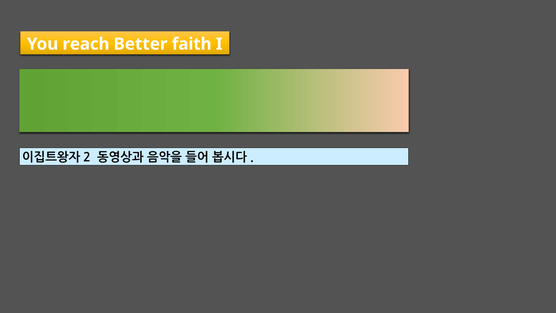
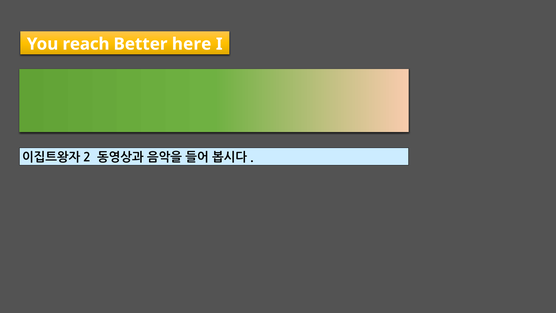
faith: faith -> here (192, 44)
